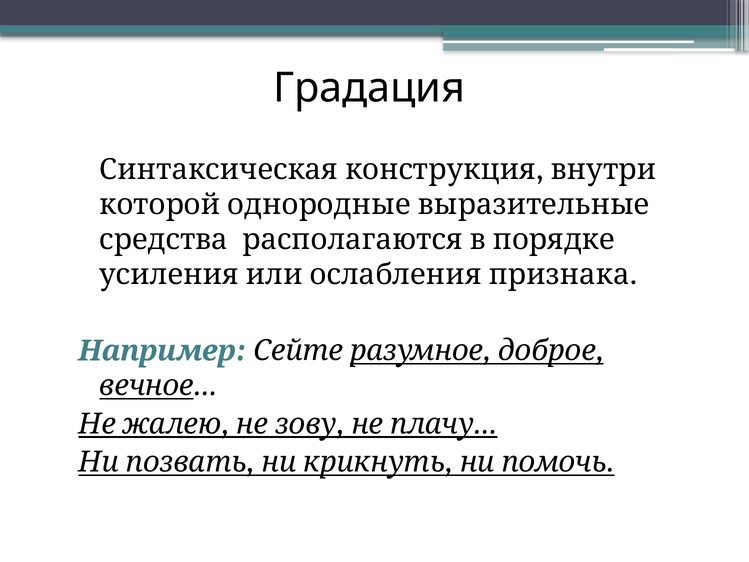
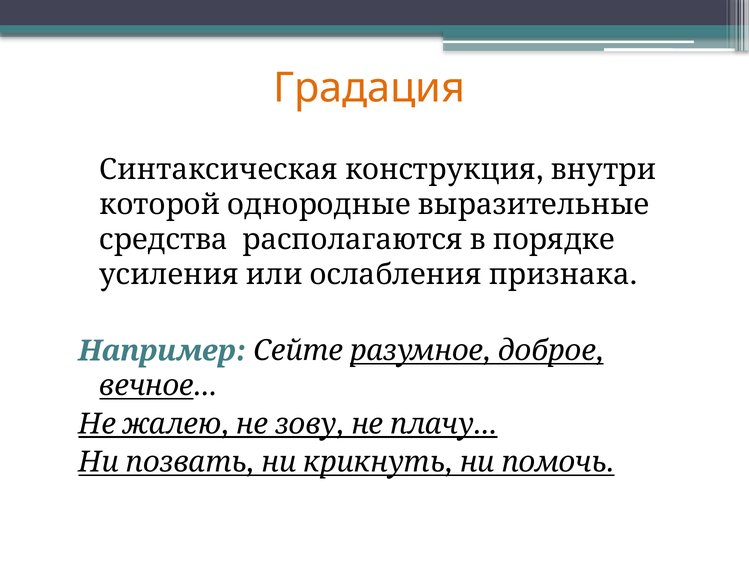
Градация colour: black -> orange (369, 88)
